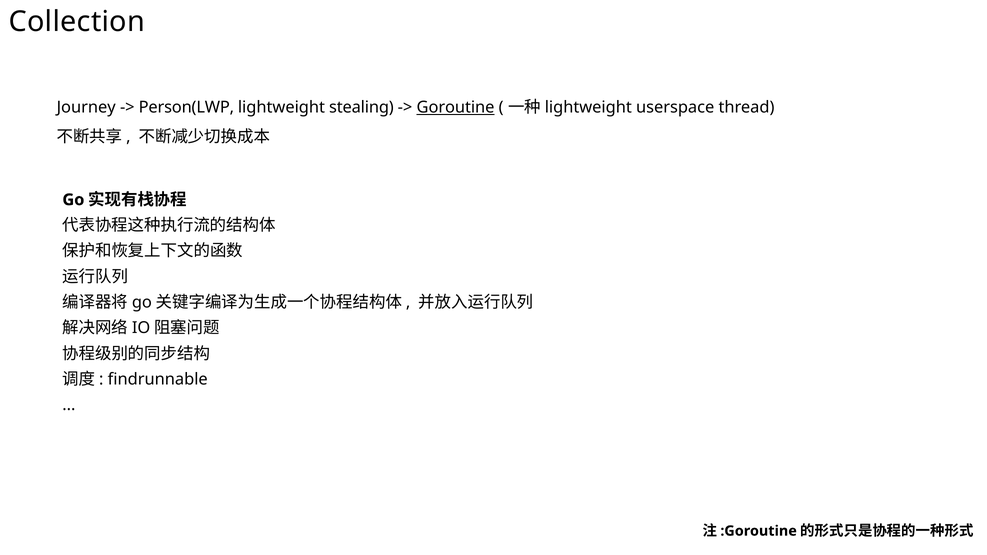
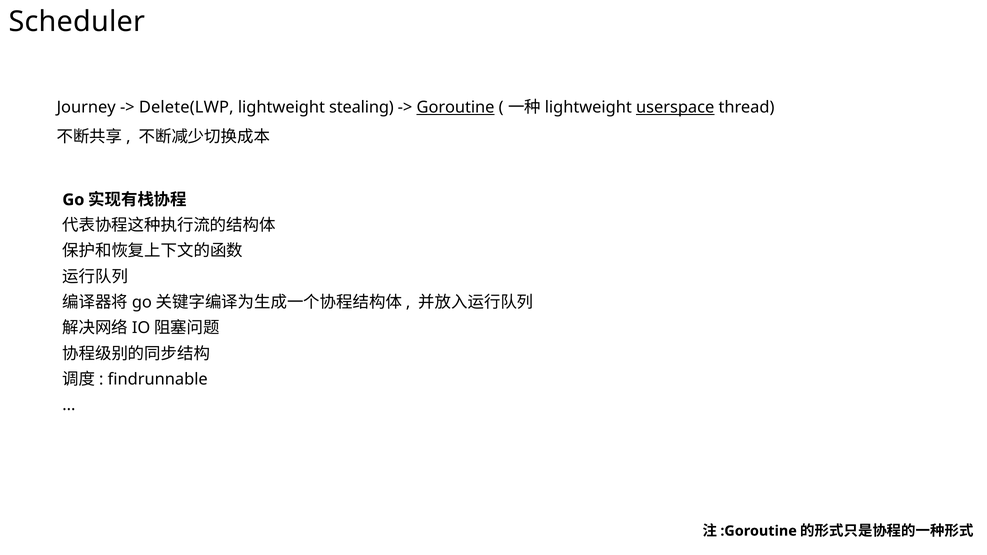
Collection: Collection -> Scheduler (77, 22)
Person(LWP: Person(LWP -> Delete(LWP (186, 107)
userspace underline: none -> present (675, 107)
